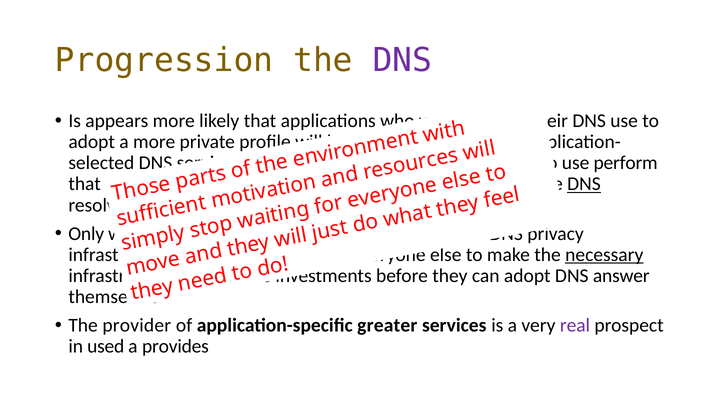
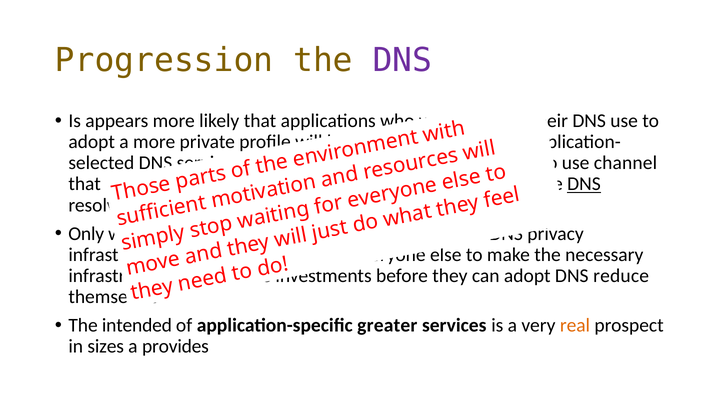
perform: perform -> channel (625, 163)
necessary underline: present -> none (604, 255)
answer: answer -> reduce (621, 276)
provider: provider -> intended (137, 325)
real colour: purple -> orange (575, 325)
used: used -> sizes (106, 346)
